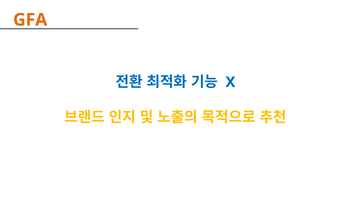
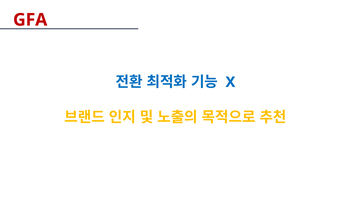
GFA colour: orange -> red (30, 20)
